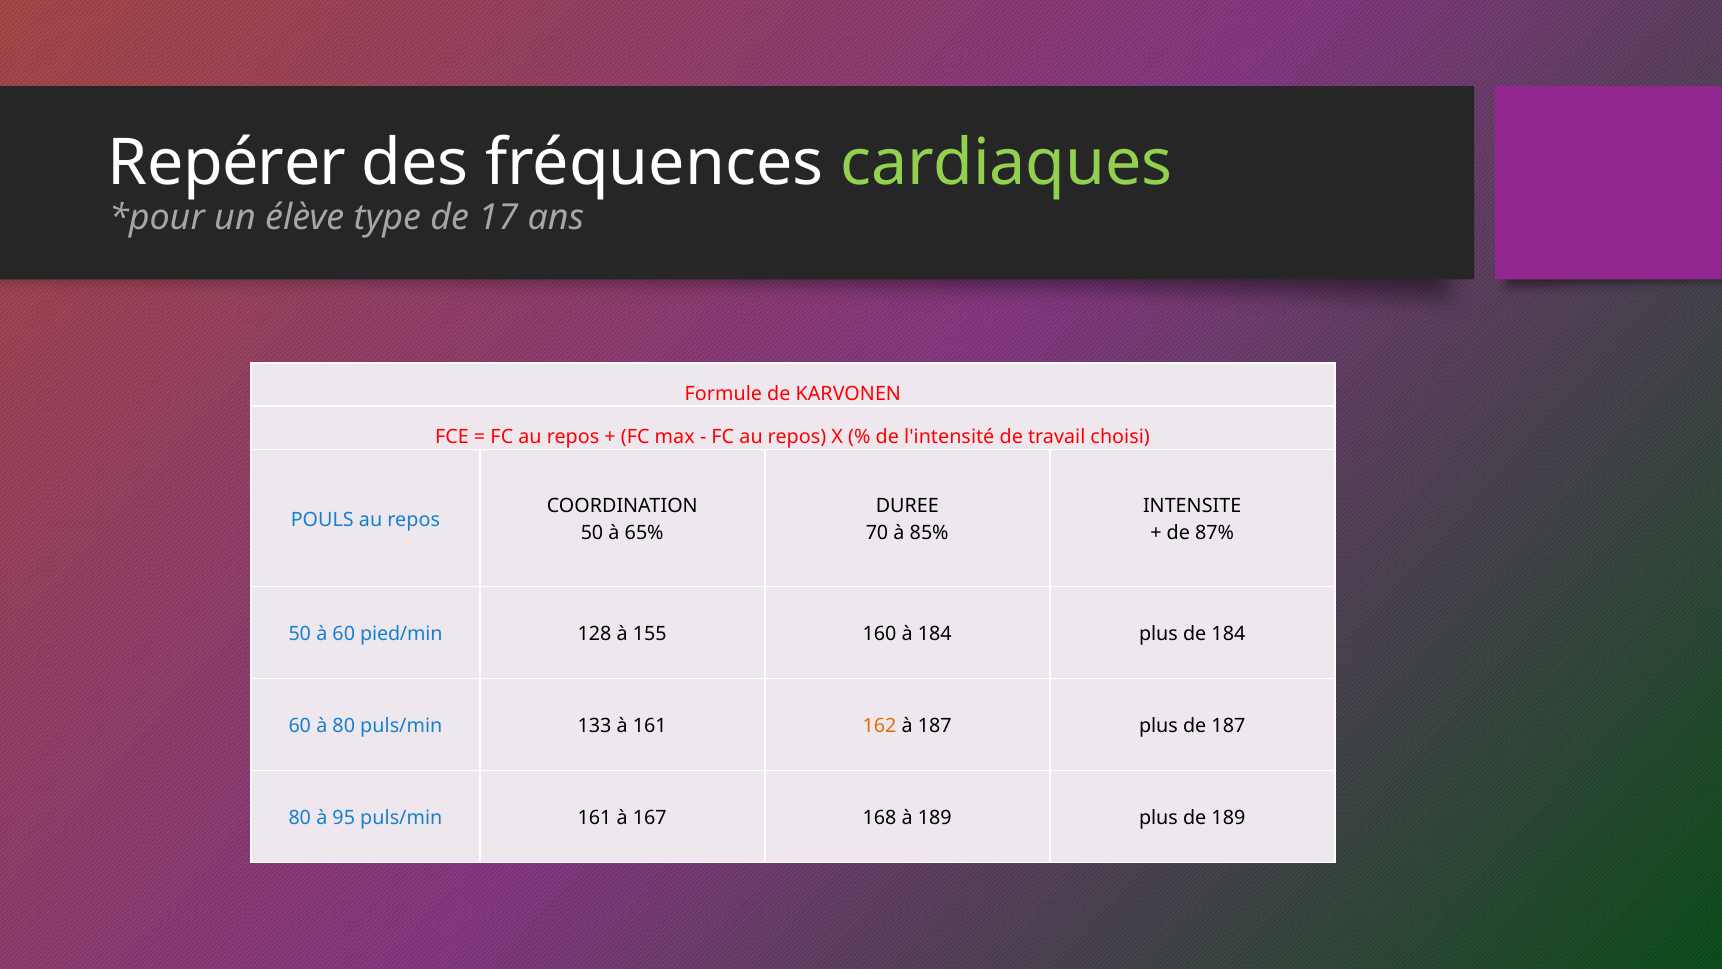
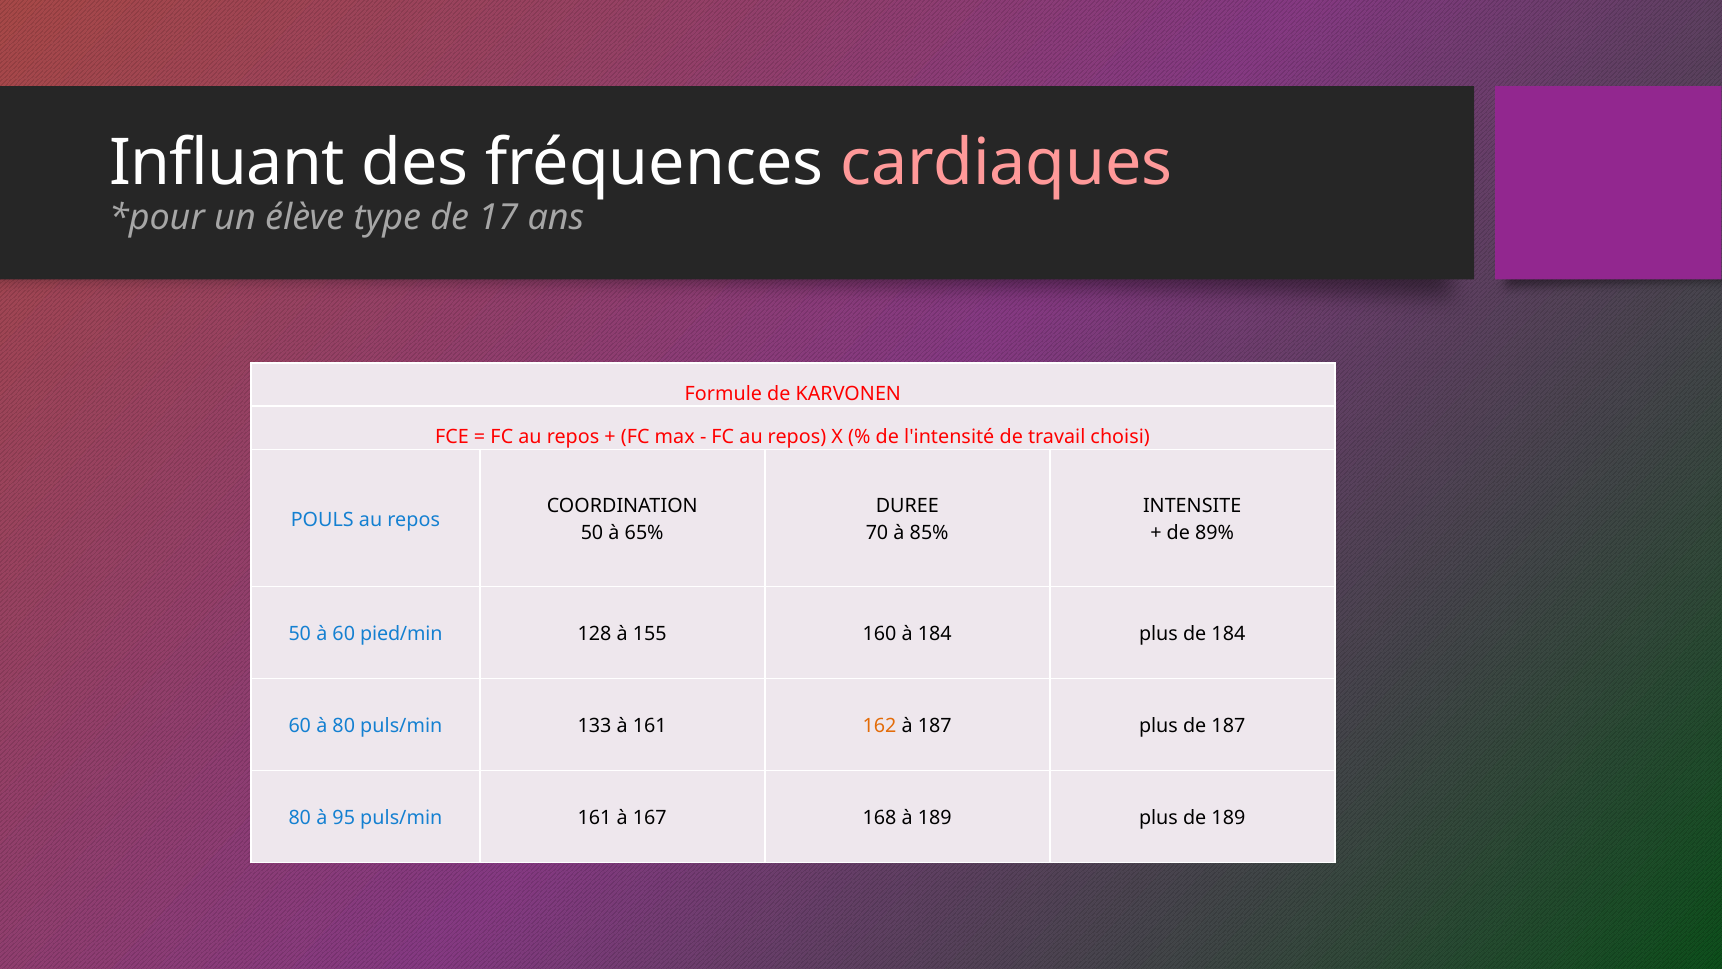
Repérer: Repérer -> Influant (227, 163)
cardiaques colour: light green -> pink (1006, 163)
87%: 87% -> 89% (1215, 533)
